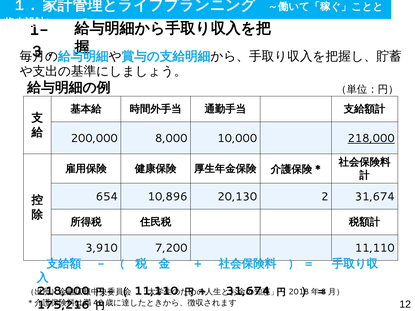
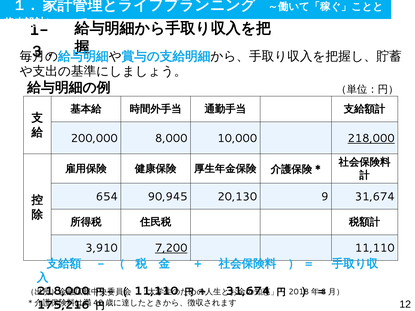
10,896: 10,896 -> 90,945 (168, 197)
2: 2 -> 9 (325, 197)
7,200 underline: none -> present (171, 248)
